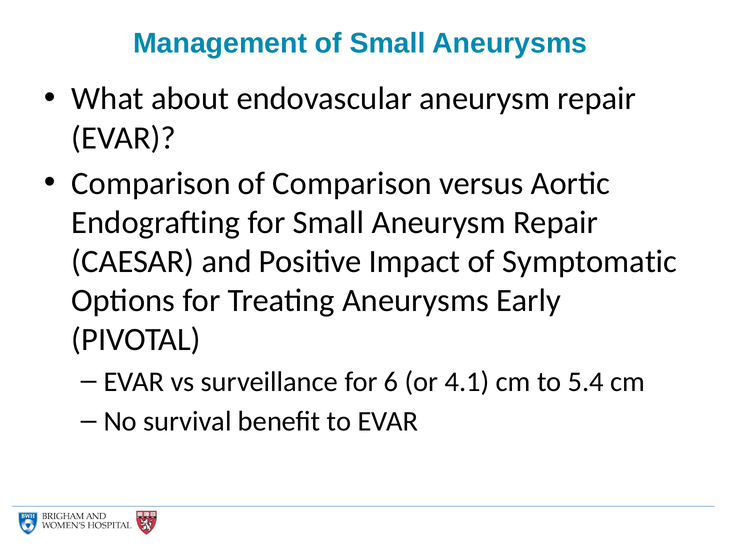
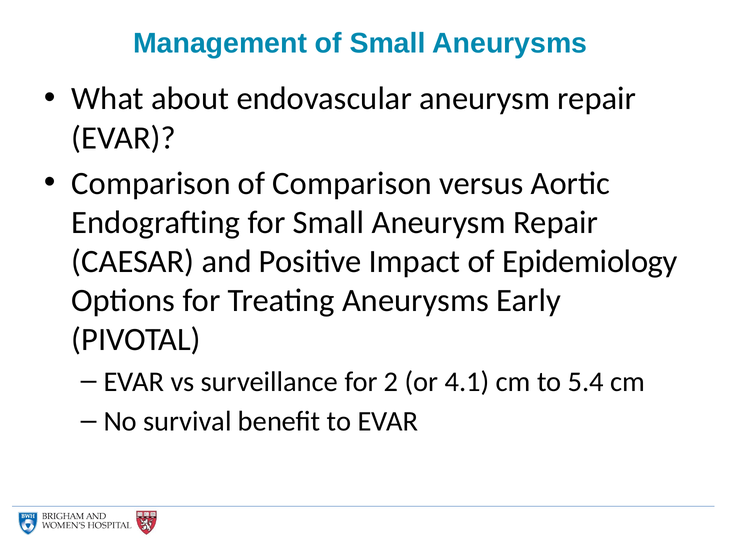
Symptomatic: Symptomatic -> Epidemiology (590, 262)
6: 6 -> 2 (391, 382)
